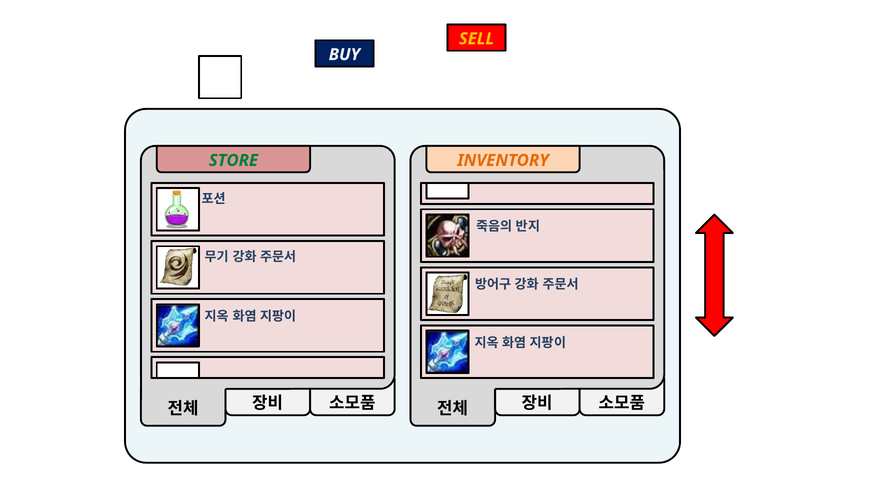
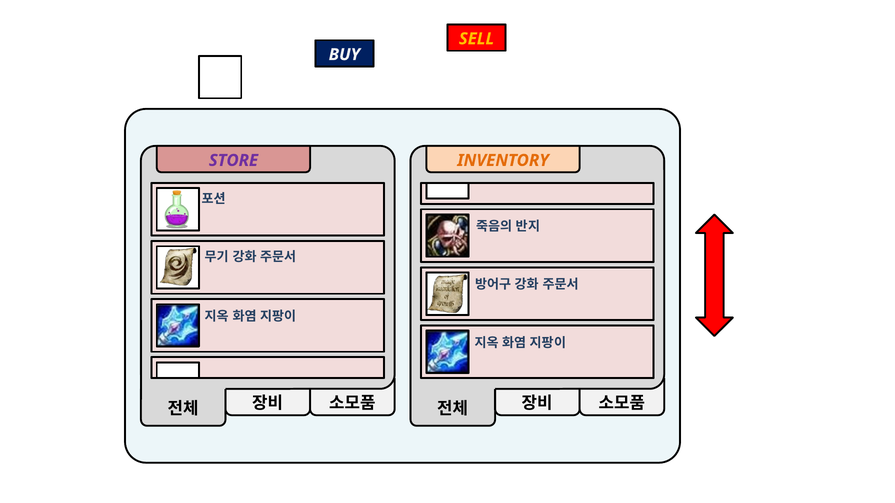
STORE colour: green -> purple (233, 161)
